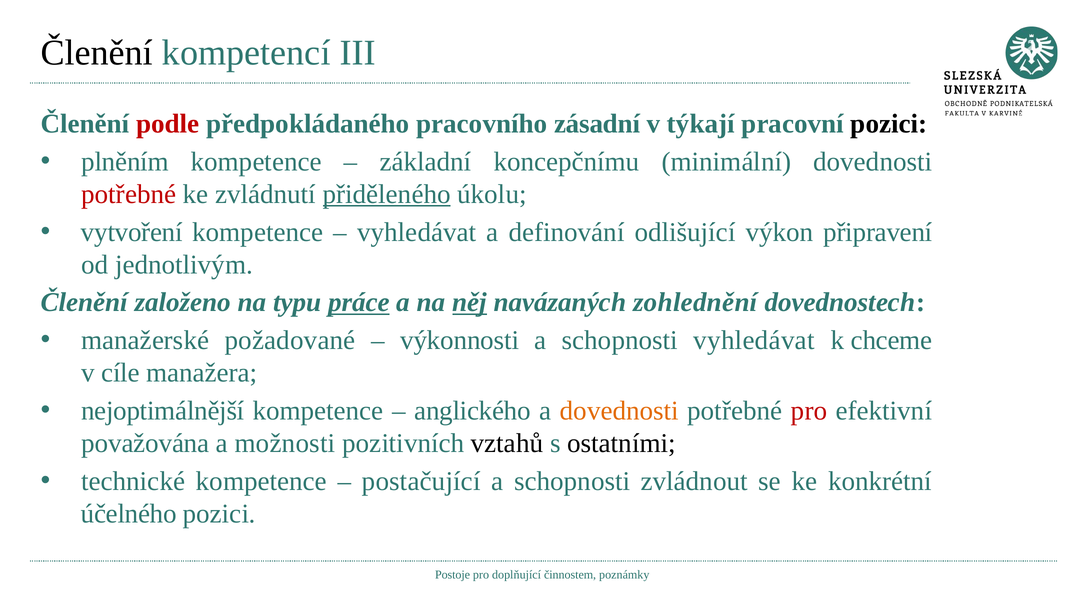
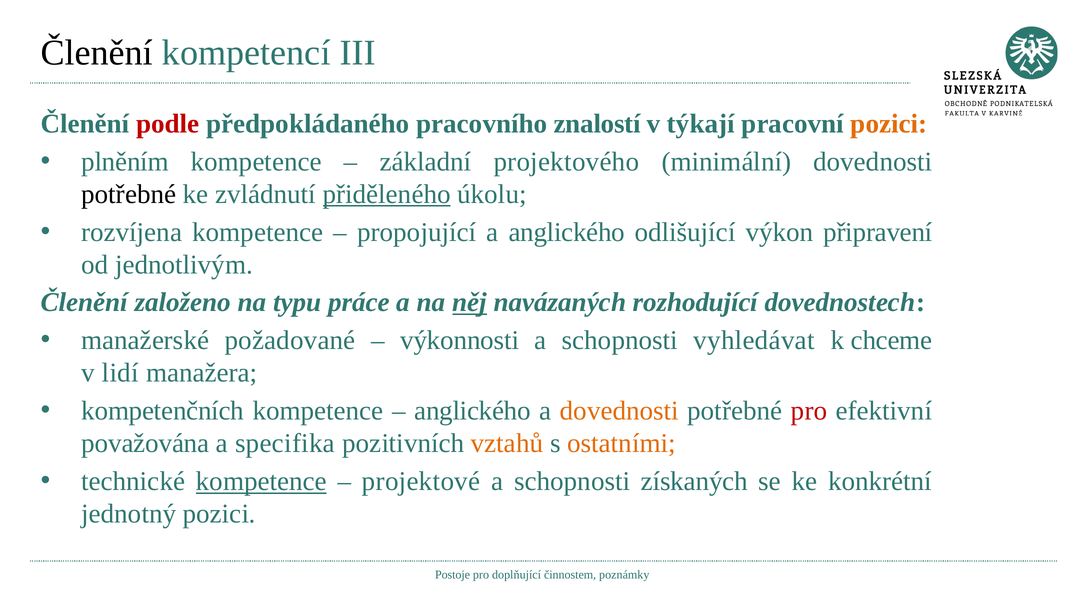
zásadní: zásadní -> znalostí (597, 124)
pozici colour: black -> orange (889, 124)
koncepčnímu: koncepčnímu -> projektového (566, 162)
potřebné colour: red -> black (129, 194)
vytvoření: vytvoření -> rozvíjena (132, 232)
vyhledávat: vyhledávat -> propojující (417, 232)
a definování: definování -> anglického (567, 232)
práce underline: present -> none (359, 303)
zohlednění: zohlednění -> rozhodující (695, 303)
cíle: cíle -> lidí (120, 373)
nejoptimálnější: nejoptimálnější -> kompetenčních (163, 411)
možnosti: možnosti -> specifika (285, 444)
vztahů colour: black -> orange (507, 444)
ostatními colour: black -> orange (621, 444)
kompetence underline: none -> present (261, 482)
postačující: postačující -> projektové (421, 482)
zvládnout: zvládnout -> získaných (694, 482)
účelného: účelného -> jednotný (129, 514)
